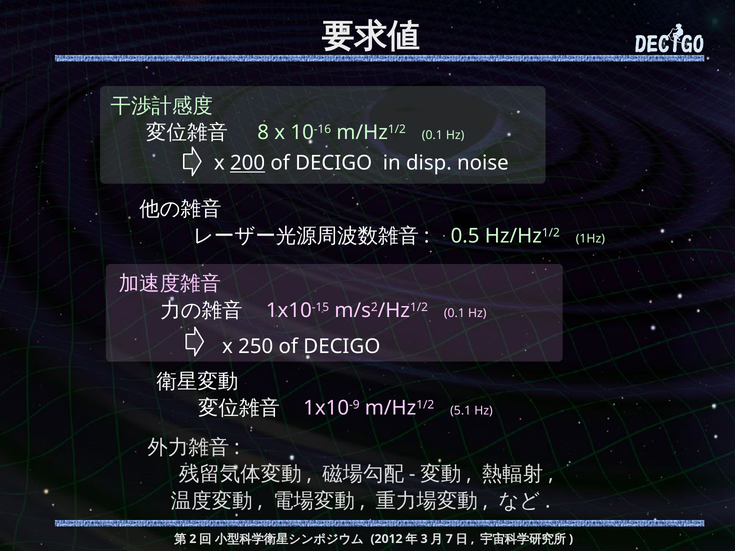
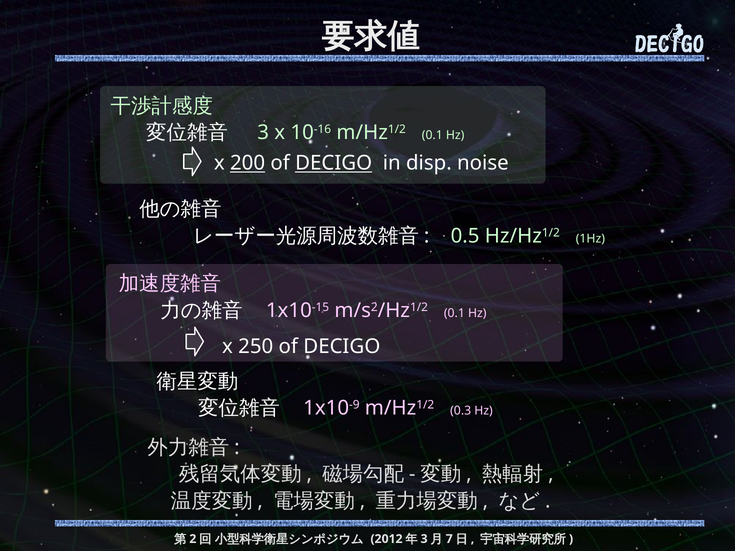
8: 8 -> 3 (263, 133)
DECIGO underline: none -> present (334, 163)
5.1: 5.1 -> 0.3 (461, 411)
